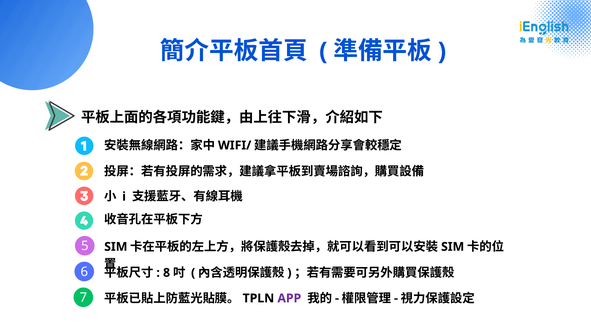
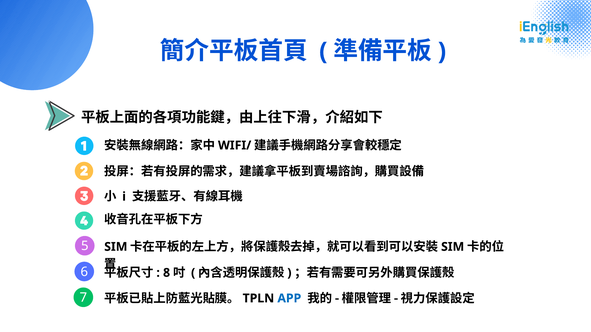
APP colour: purple -> blue (289, 299)
